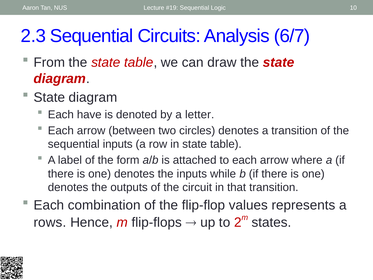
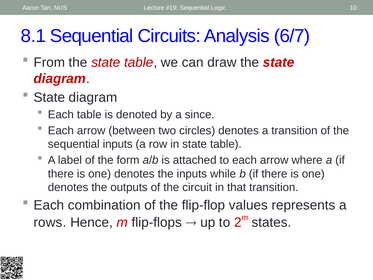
2.3: 2.3 -> 8.1 (33, 36)
Each have: have -> table (89, 114)
letter: letter -> since (200, 114)
